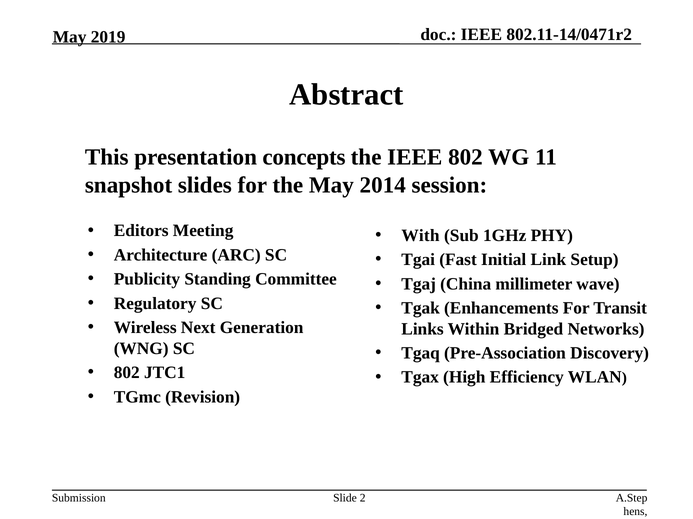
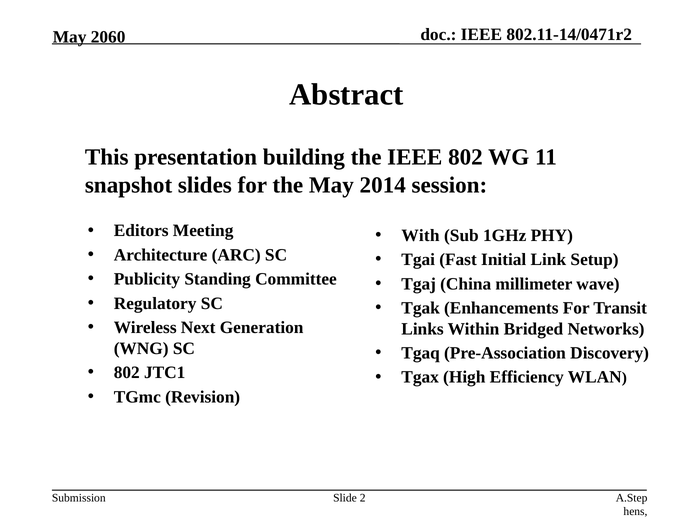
2019: 2019 -> 2060 (108, 37)
concepts: concepts -> building (304, 158)
